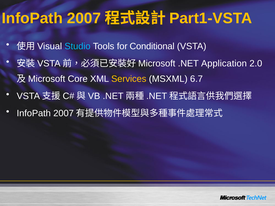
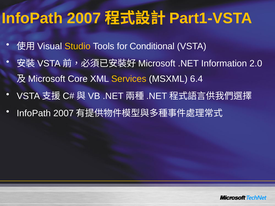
Studio colour: light blue -> yellow (78, 46)
Application: Application -> Information (224, 64)
6.7: 6.7 -> 6.4 (196, 79)
